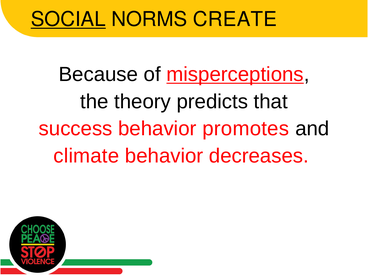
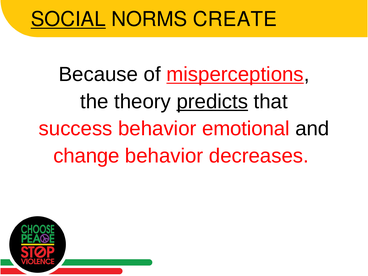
predicts underline: none -> present (212, 102)
promotes: promotes -> emotional (246, 129)
climate: climate -> change (86, 156)
